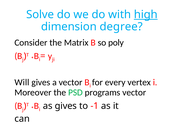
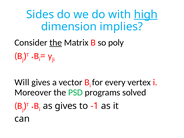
Solve: Solve -> Sides (40, 15)
degree: degree -> implies (121, 27)
the underline: none -> present (56, 43)
programs vector: vector -> solved (134, 92)
